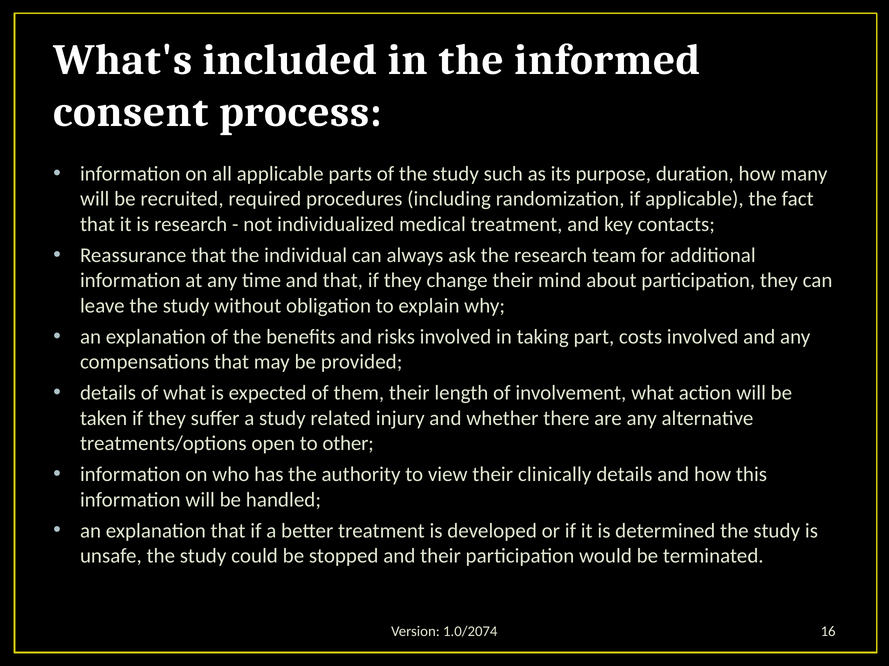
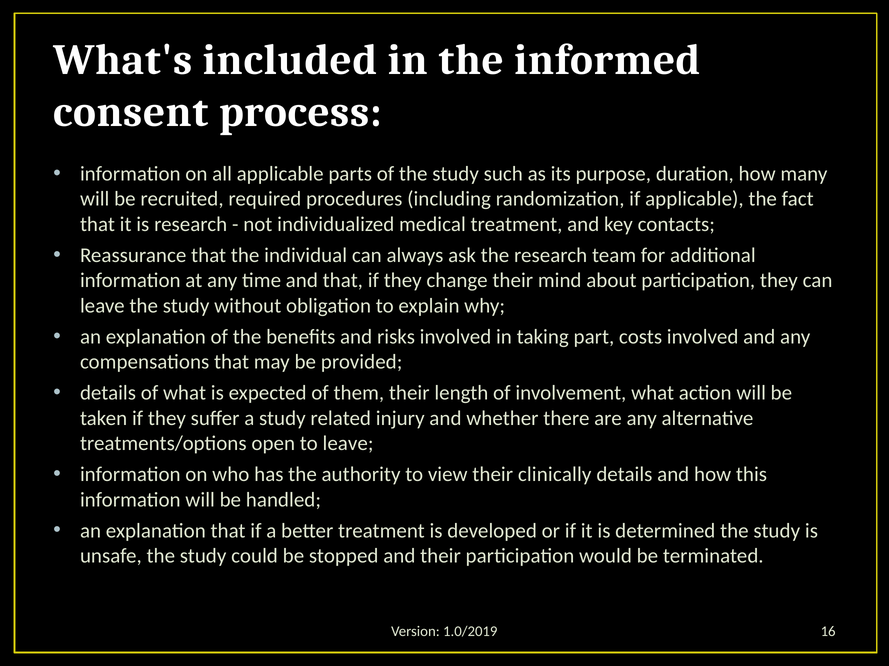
to other: other -> leave (348, 444)
1.0/2074: 1.0/2074 -> 1.0/2019 (470, 632)
